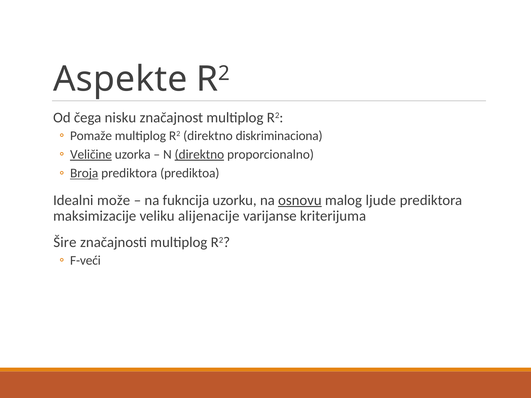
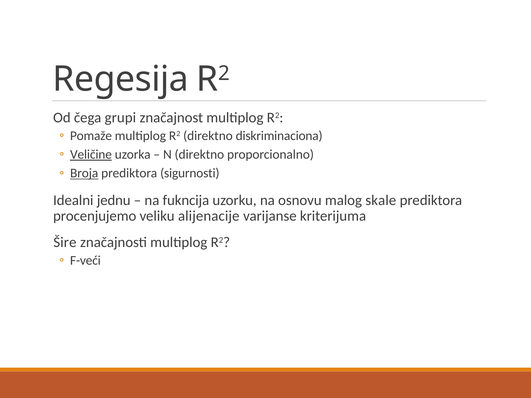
Aspekte: Aspekte -> Regesija (121, 79)
nisku: nisku -> grupi (120, 118)
direktno underline: present -> none (199, 155)
prediktoa: prediktoa -> sigurnosti (190, 173)
može: može -> jednu (114, 200)
osnovu underline: present -> none (300, 200)
ljude: ljude -> skale (381, 200)
maksimizacije: maksimizacije -> procenjujemo (95, 216)
